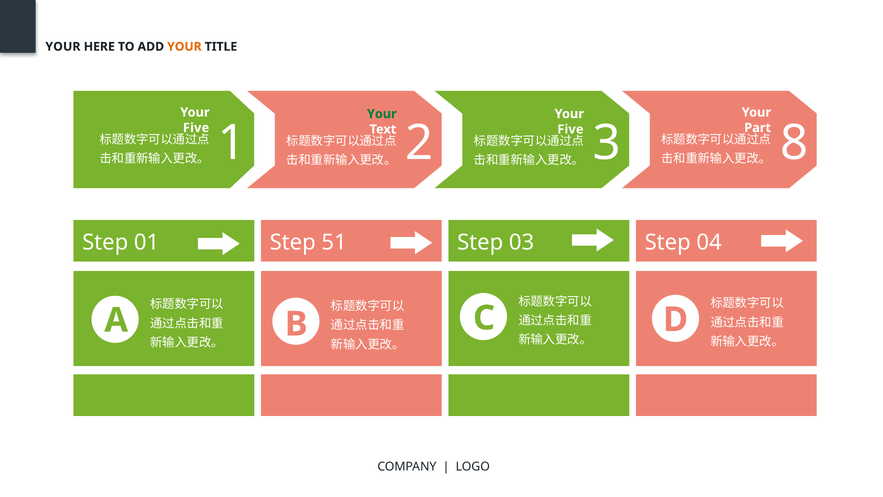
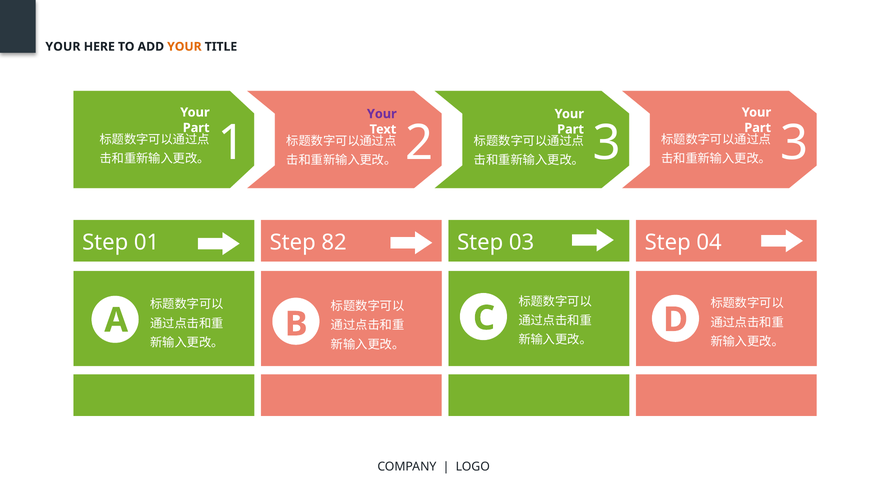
Your colour: green -> purple (382, 114)
Five: Five -> Part (196, 128)
Five: Five -> Part (571, 129)
3 8: 8 -> 3 (794, 143)
51: 51 -> 82 (334, 242)
